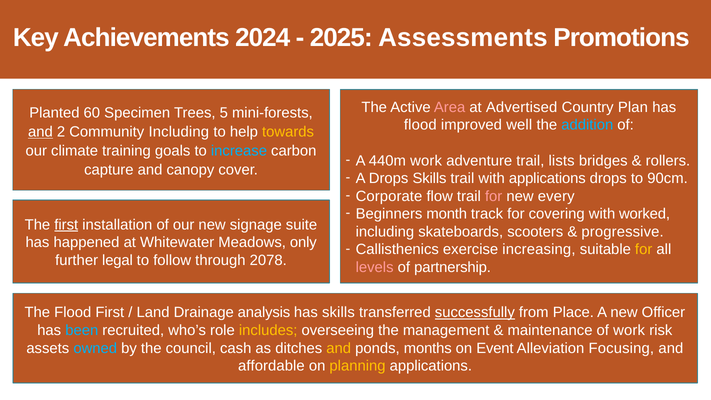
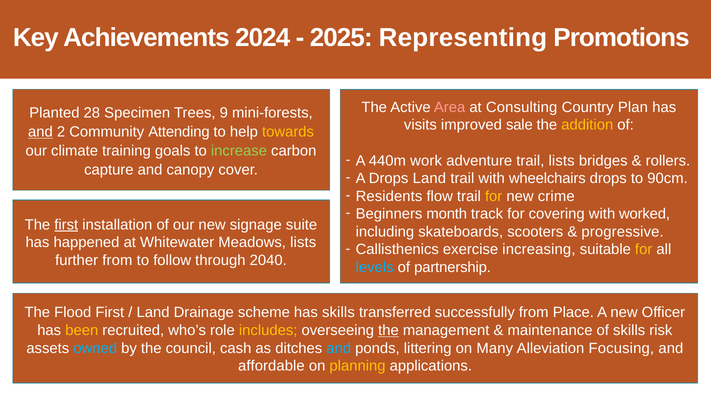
Assessments: Assessments -> Representing (463, 38)
Advertised: Advertised -> Consulting (522, 107)
60: 60 -> 28 (92, 113)
5: 5 -> 9 (224, 113)
flood: flood -> visits (420, 125)
well: well -> sale (519, 125)
addition colour: light blue -> yellow (587, 125)
Community Including: Including -> Attending (179, 132)
increase colour: light blue -> light green (239, 151)
Drops Skills: Skills -> Land (429, 178)
with applications: applications -> wheelchairs (547, 178)
Corporate: Corporate -> Residents (389, 196)
for colour: pink -> yellow (494, 196)
every: every -> crime (556, 196)
Meadows only: only -> lists (303, 243)
further legal: legal -> from (117, 260)
2078: 2078 -> 2040 (268, 260)
levels colour: pink -> light blue (375, 267)
analysis: analysis -> scheme (264, 313)
successfully underline: present -> none (475, 313)
been colour: light blue -> yellow (82, 330)
the underline: none -> present (389, 330)
of work: work -> skills (629, 330)
and colour: yellow -> light blue (339, 348)
months: months -> littering (428, 348)
Event: Event -> Many (495, 348)
